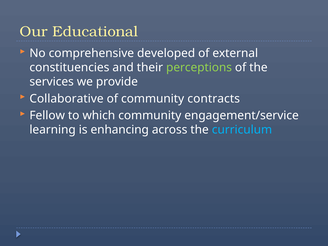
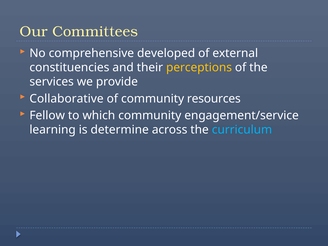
Educational: Educational -> Committees (95, 32)
perceptions colour: light green -> yellow (199, 67)
contracts: contracts -> resources (214, 99)
enhancing: enhancing -> determine (120, 130)
